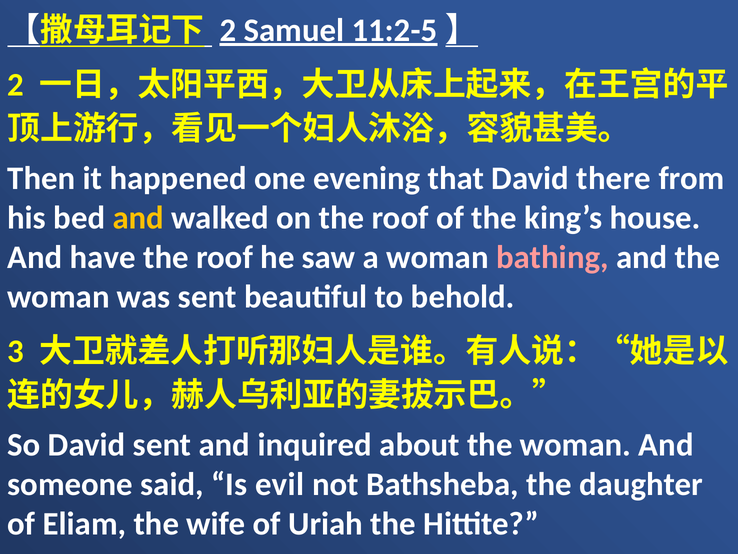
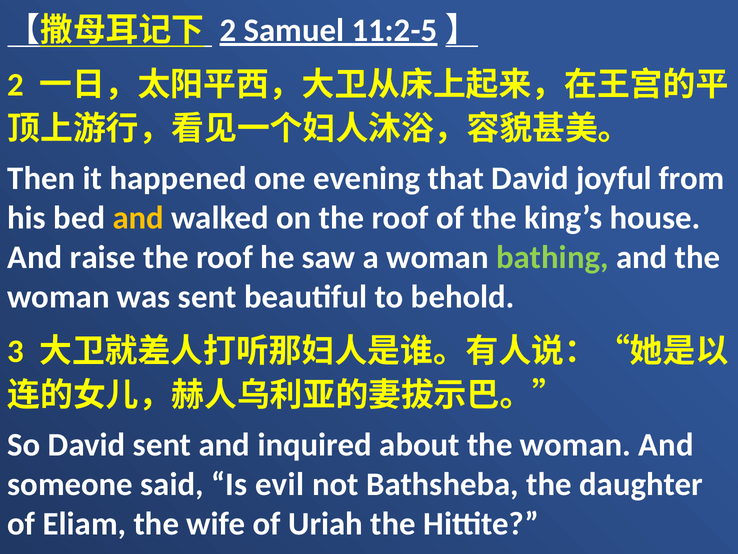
there: there -> joyful (614, 178)
have: have -> raise (103, 257)
bathing colour: pink -> light green (552, 257)
